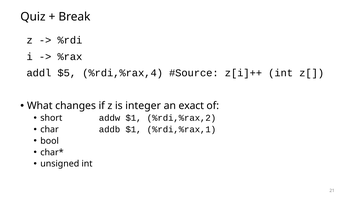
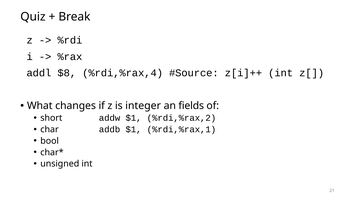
$5: $5 -> $8 (67, 73)
exact: exact -> fields (191, 106)
